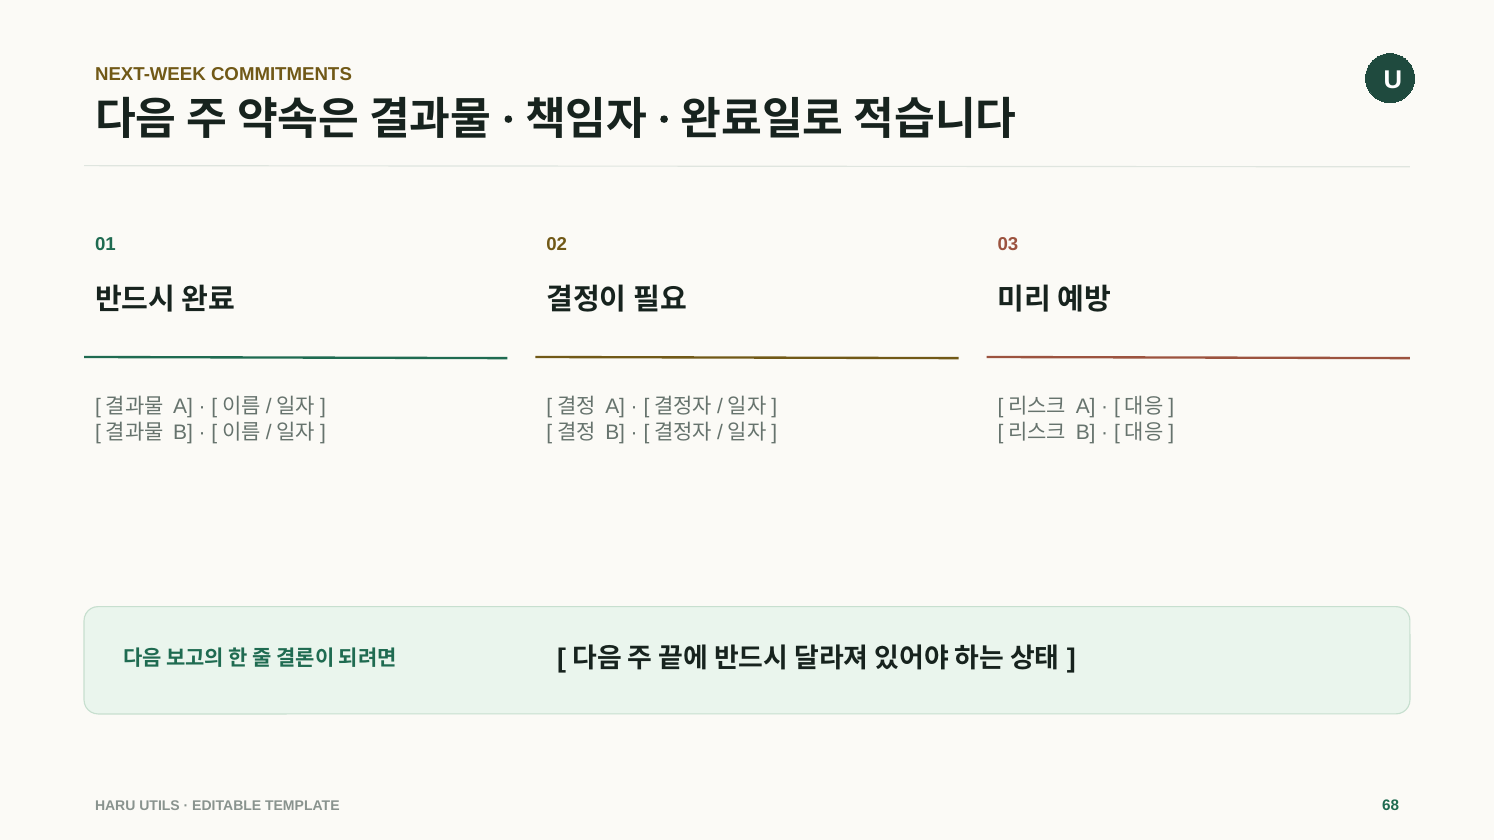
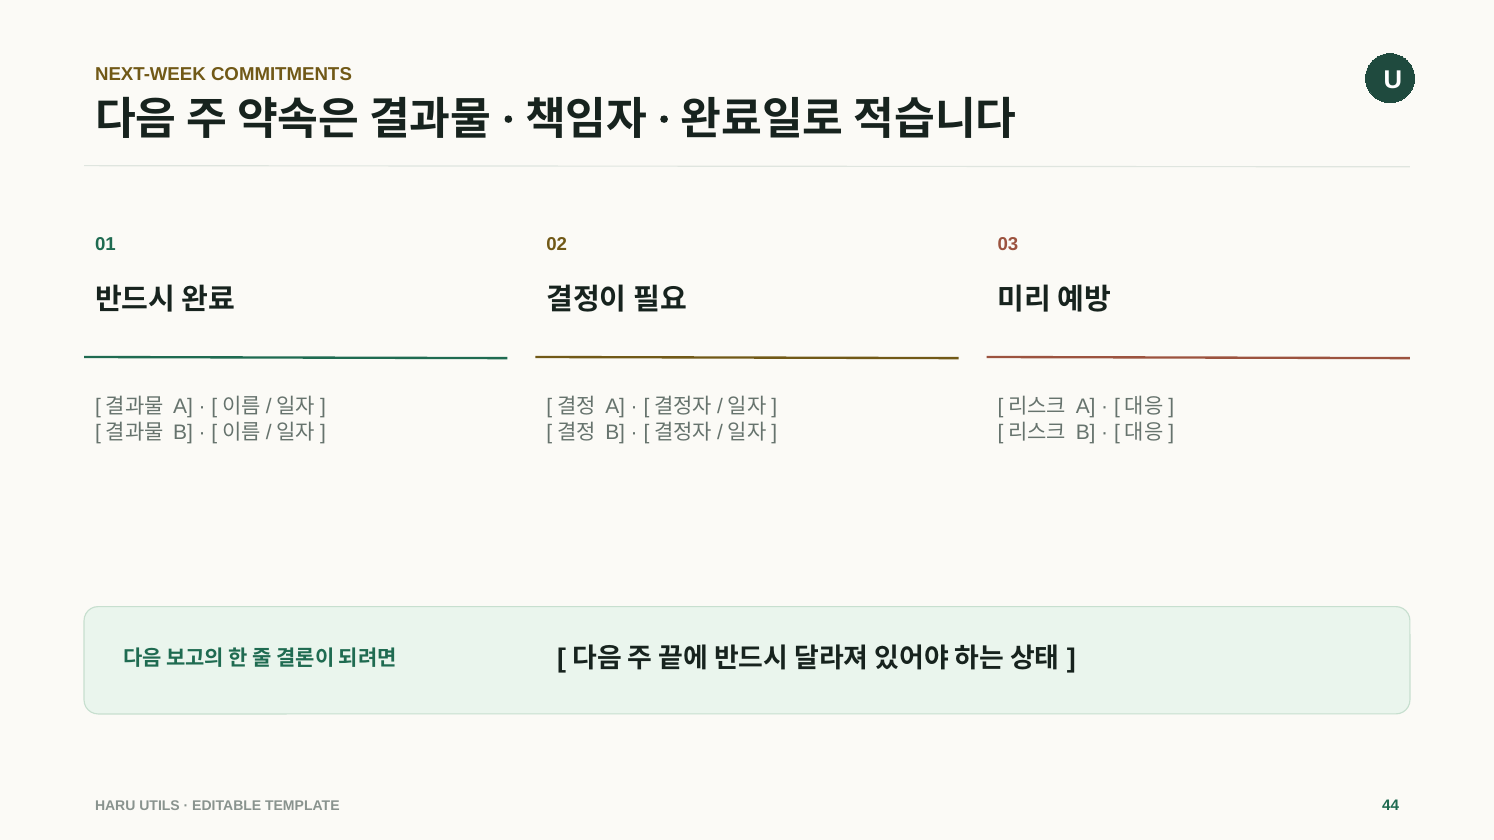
68: 68 -> 44 (1391, 806)
